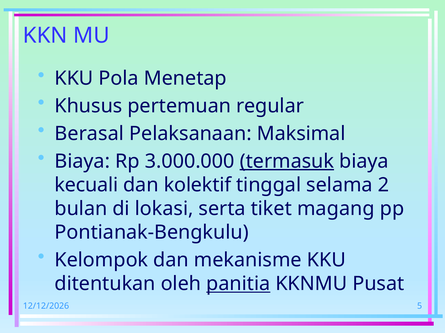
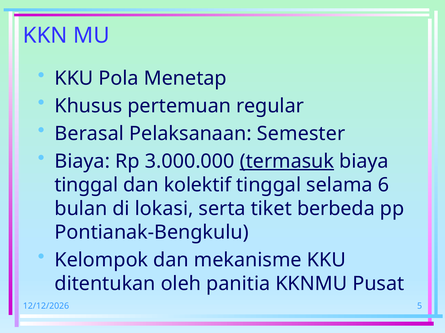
Maksimal: Maksimal -> Semester (301, 134)
kecuali: kecuali -> tinggal (86, 185)
2: 2 -> 6 (384, 185)
magang: magang -> berbeda (336, 209)
panitia underline: present -> none (238, 284)
